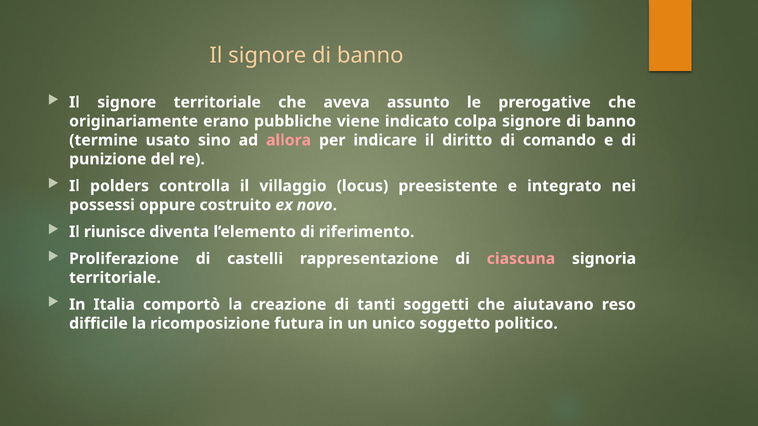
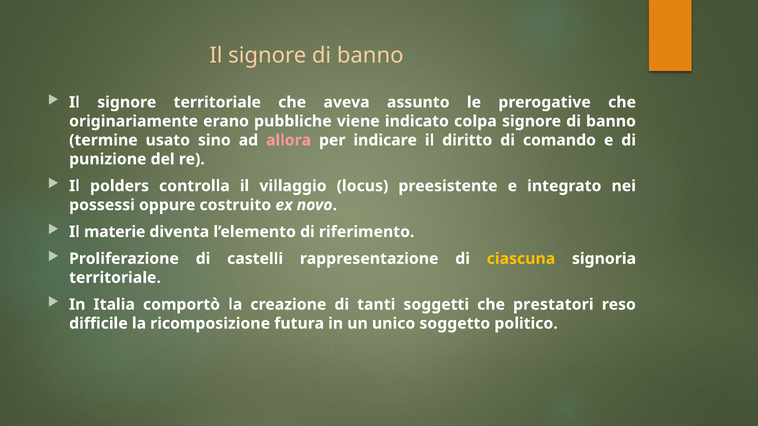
riunisce: riunisce -> materie (115, 232)
ciascuna colour: pink -> yellow (521, 259)
aiutavano: aiutavano -> prestatori (553, 305)
